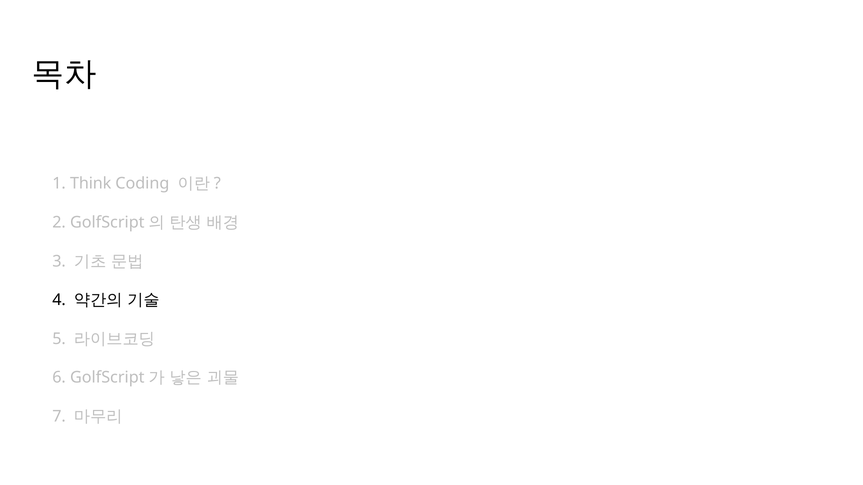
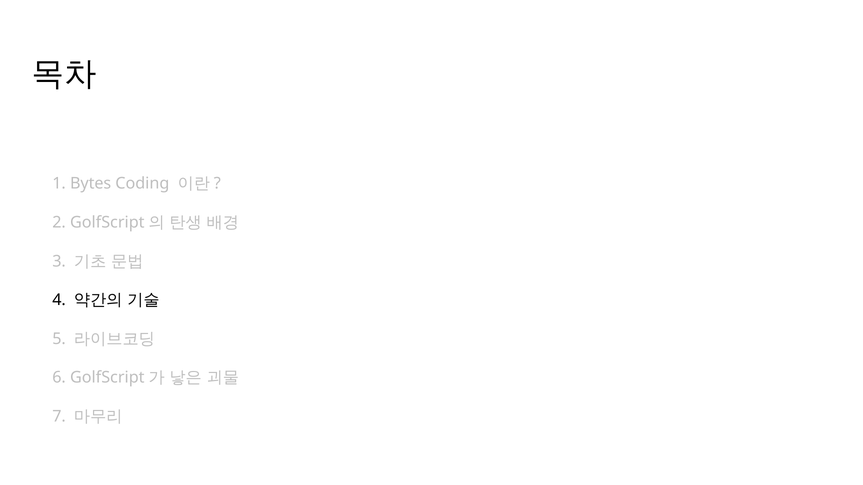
Think: Think -> Bytes (91, 184)
